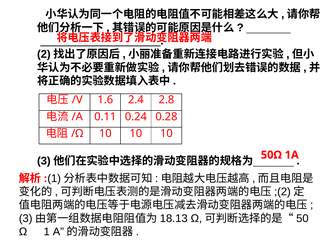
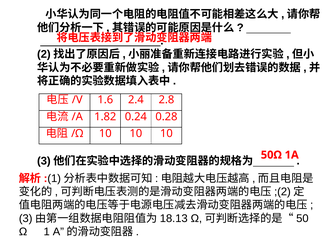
0.11: 0.11 -> 1.82 (105, 116)
